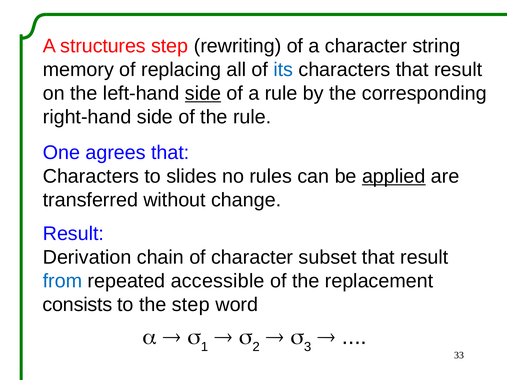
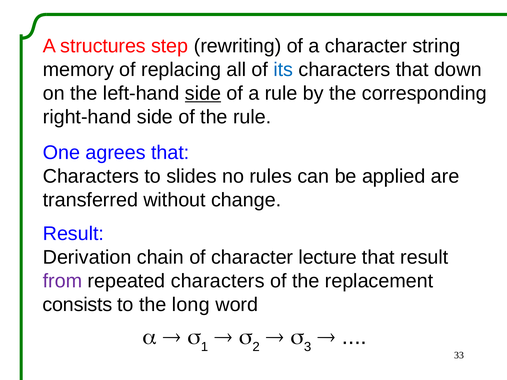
characters that result: result -> down (458, 70)
applied underline: present -> none (394, 176)
subset: subset -> lecture (328, 258)
from colour: blue -> purple (63, 281)
repeated accessible: accessible -> characters (218, 281)
the step: step -> long (191, 305)
